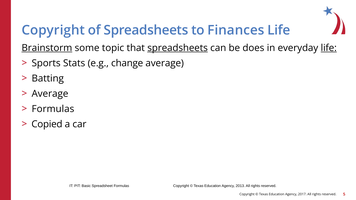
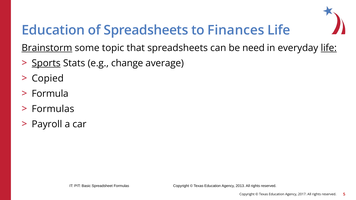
Copyright: Copyright -> Education (53, 30)
spreadsheets underline: present -> none (178, 48)
does: does -> need (253, 48)
Sports underline: none -> present (46, 63)
Batting: Batting -> Copied (48, 78)
Average: Average -> Formula (50, 94)
Copied: Copied -> Payroll (47, 124)
